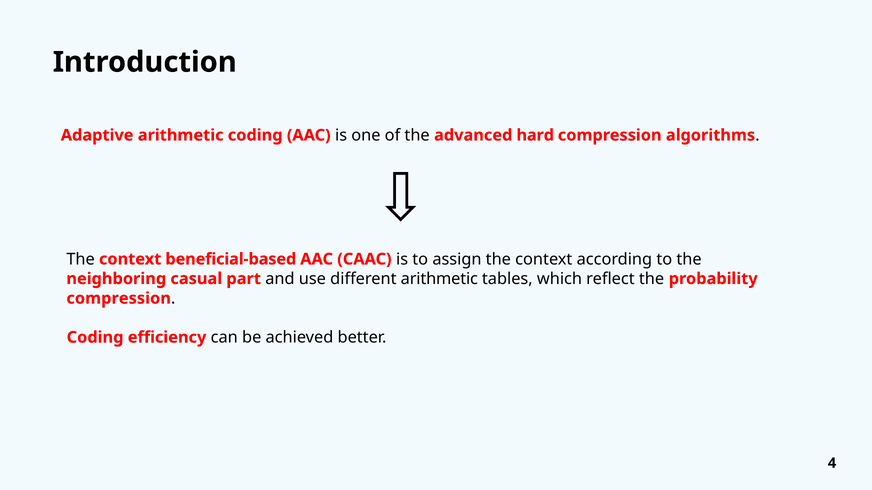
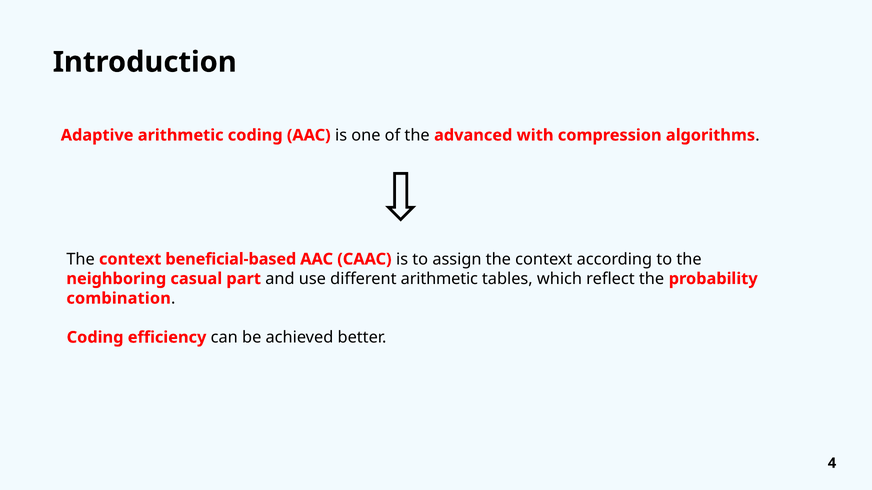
hard: hard -> with (535, 135)
compression: compression -> combination (119, 299)
